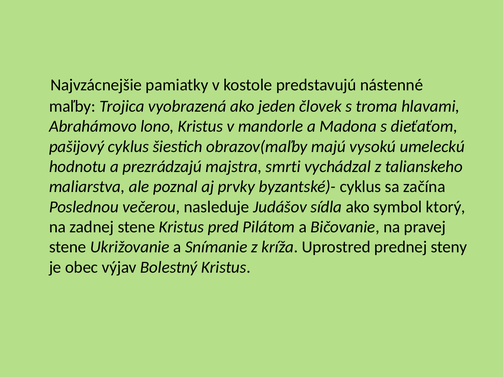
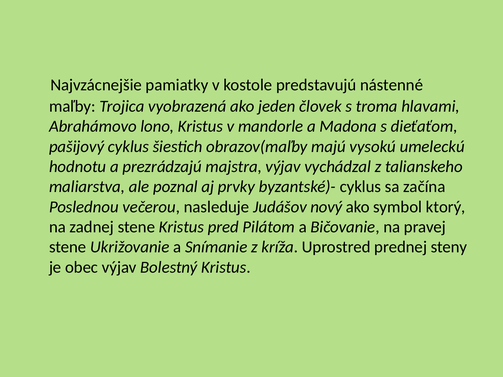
majstra smrti: smrti -> výjav (283, 167)
sídla: sídla -> nový (326, 207)
